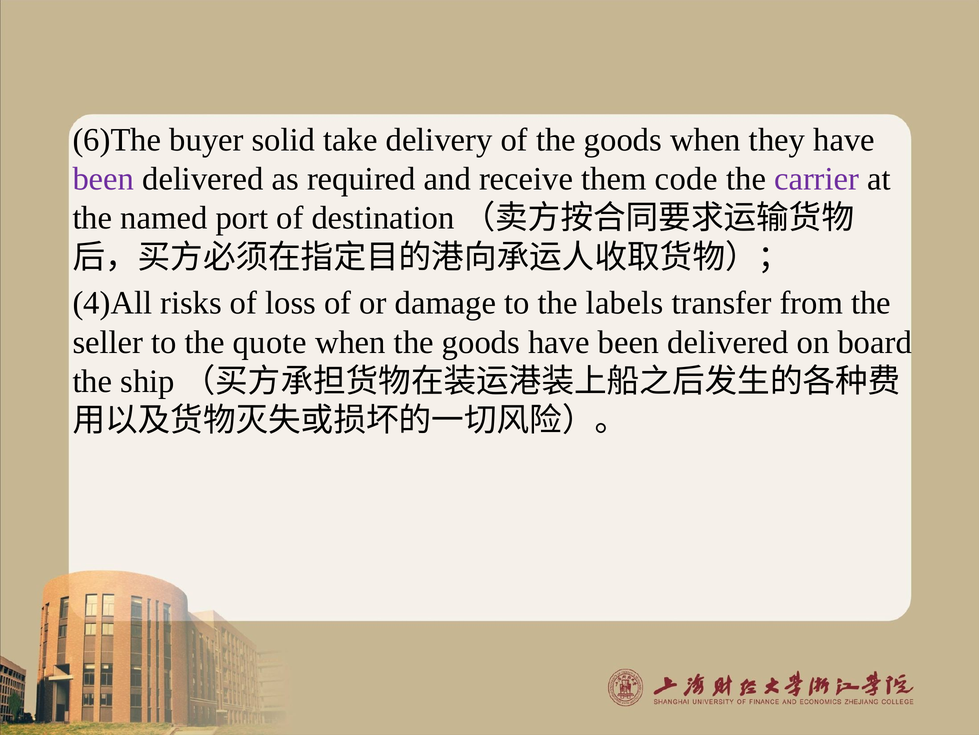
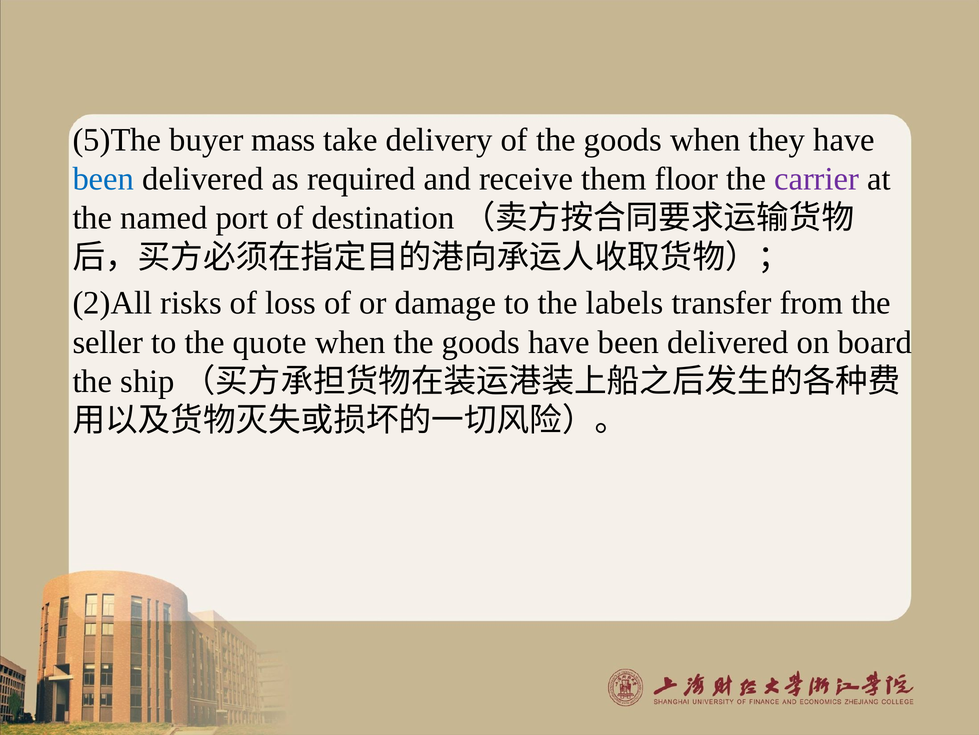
6)The: 6)The -> 5)The (117, 140)
solid: solid -> mass (284, 140)
been colour: purple -> blue (103, 179)
code: code -> floor (686, 179)
4)All: 4)All -> 2)All (112, 303)
